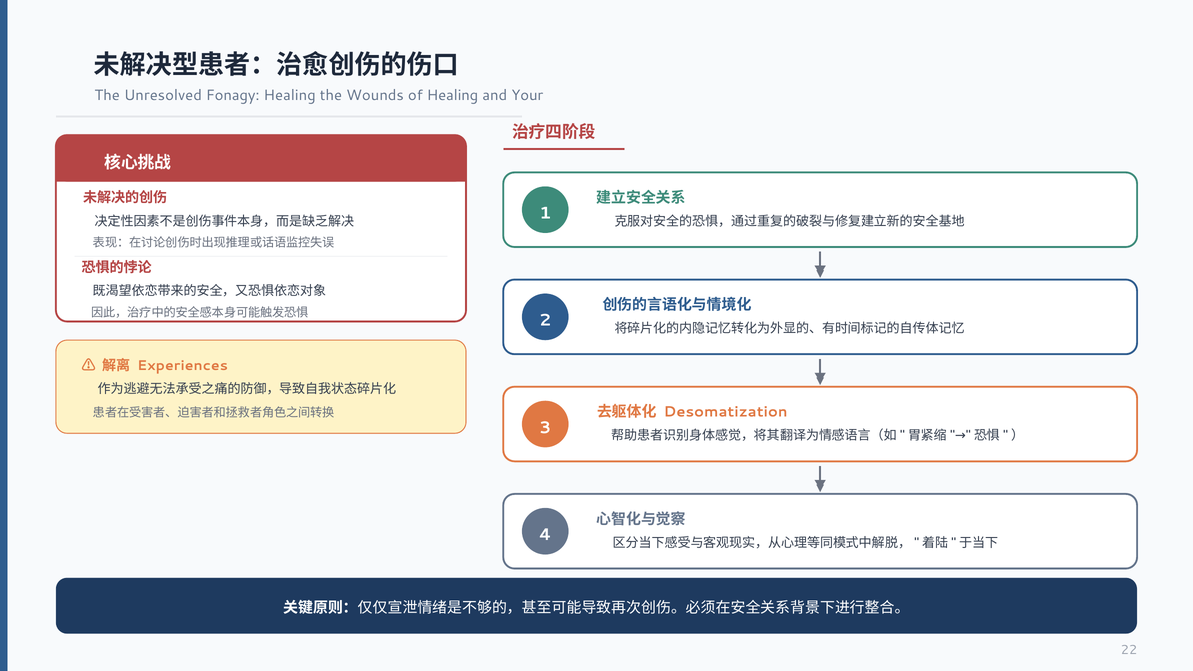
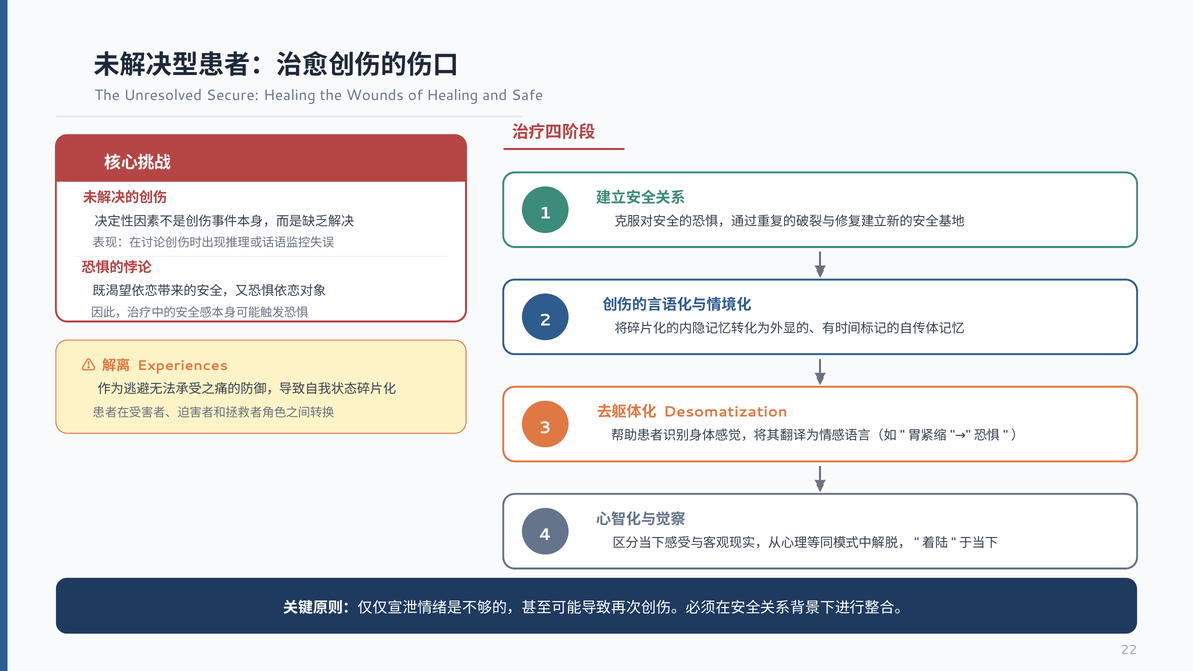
Fonagy: Fonagy -> Secure (233, 95)
Your: Your -> Safe (527, 95)
